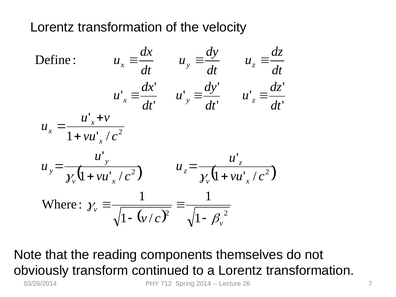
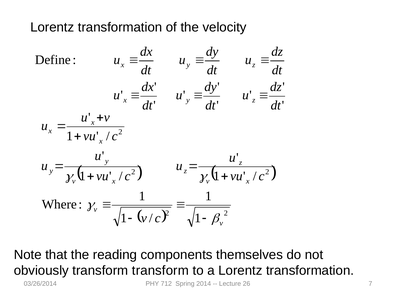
transform continued: continued -> transform (160, 271)
